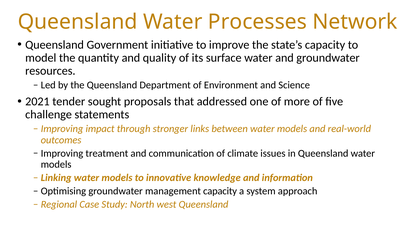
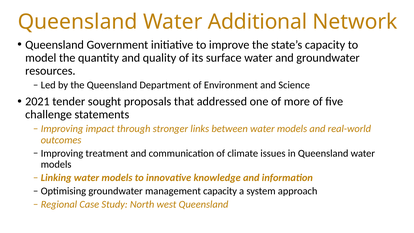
Processes: Processes -> Additional (258, 22)
